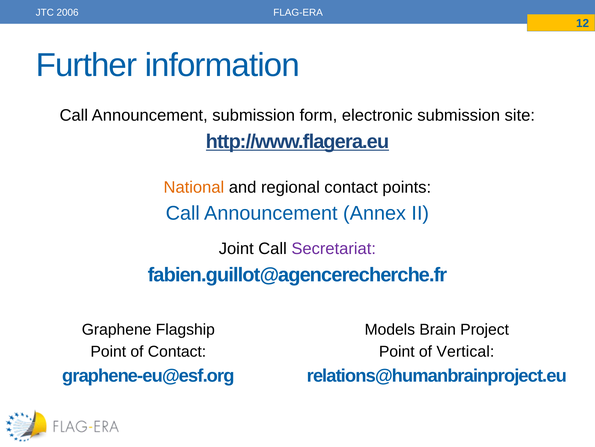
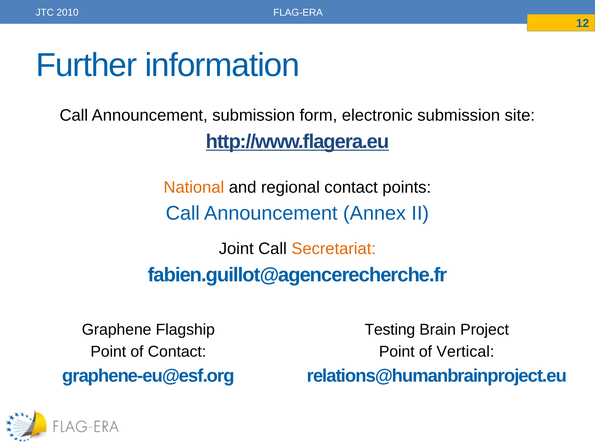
2006: 2006 -> 2010 (68, 13)
Secretariat colour: purple -> orange (334, 248)
Models: Models -> Testing (390, 329)
